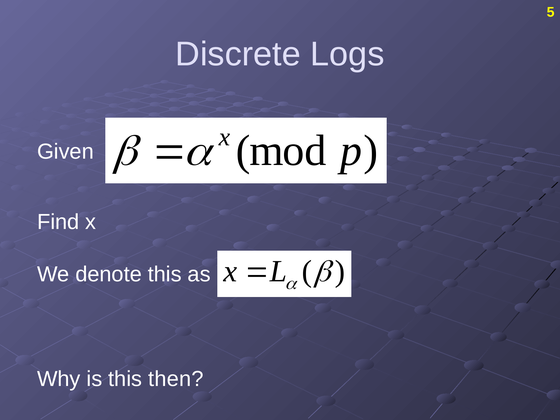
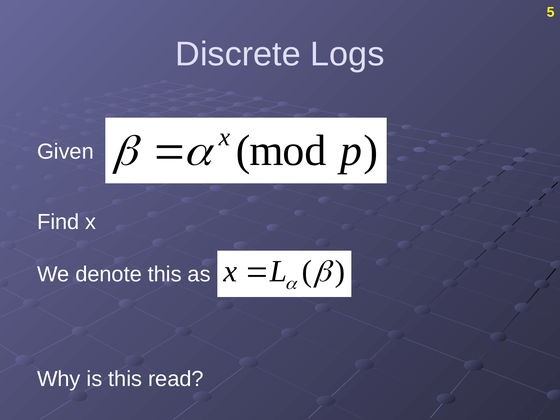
then: then -> read (176, 379)
